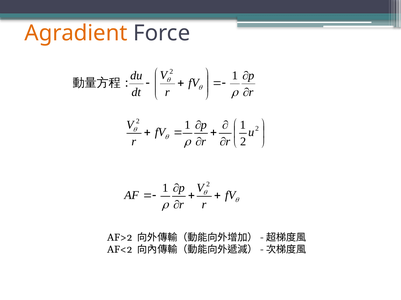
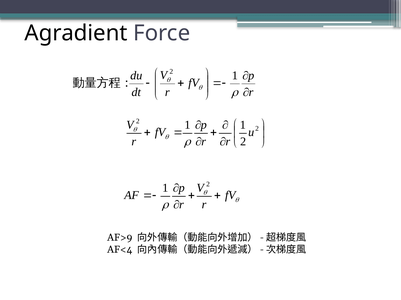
Agradient colour: orange -> black (76, 33)
AF>2: AF>2 -> AF>9 (120, 238)
AF<2: AF<2 -> AF<4 (120, 250)
